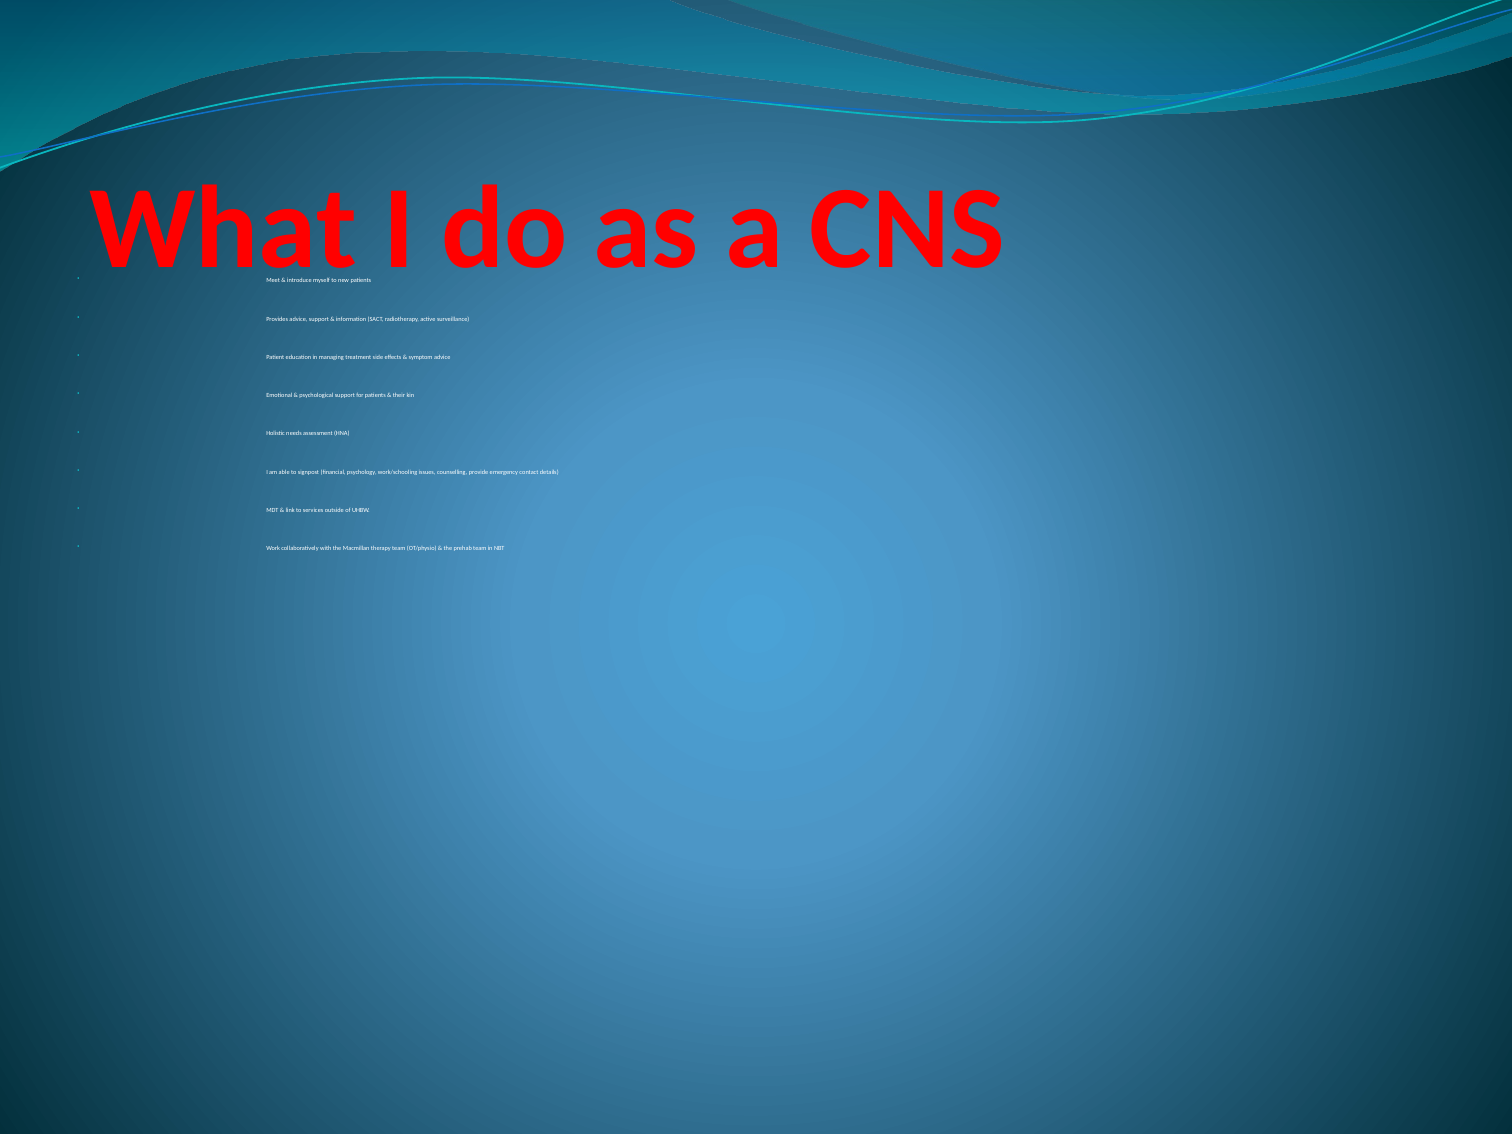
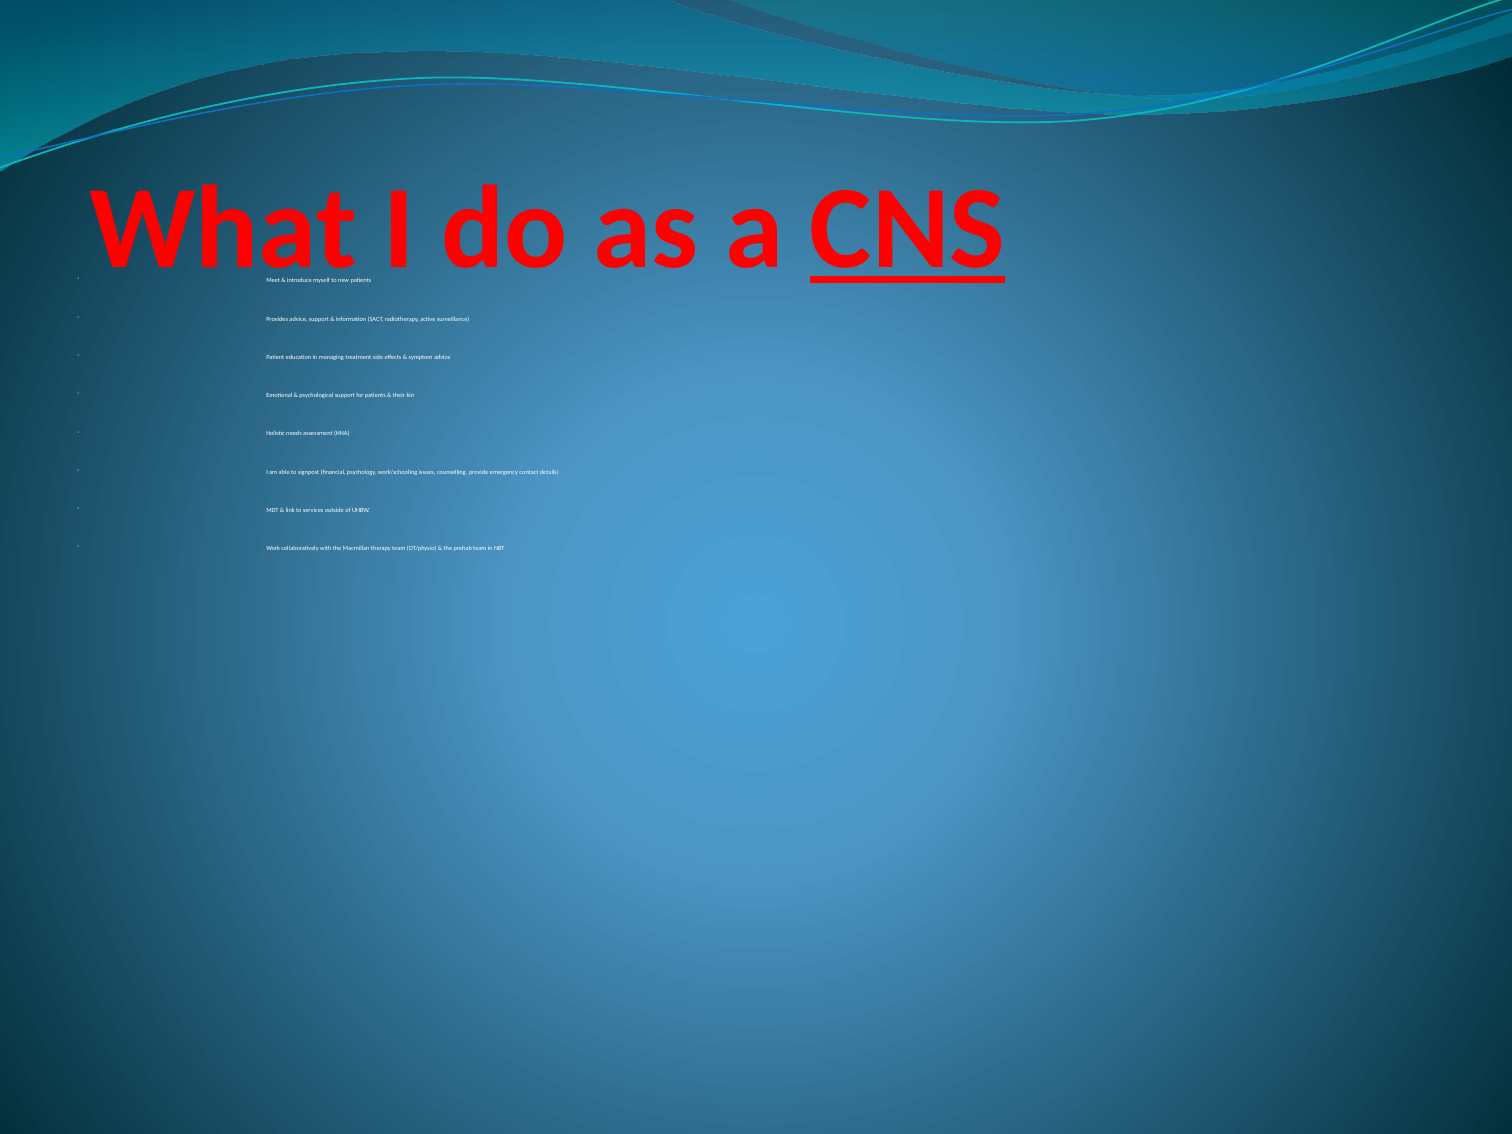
CNS underline: none -> present (908, 229)
